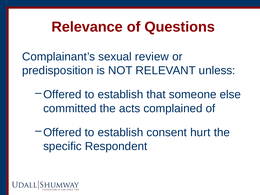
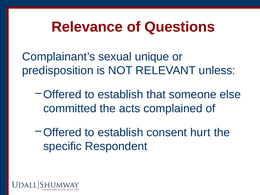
review: review -> unique (152, 57)
